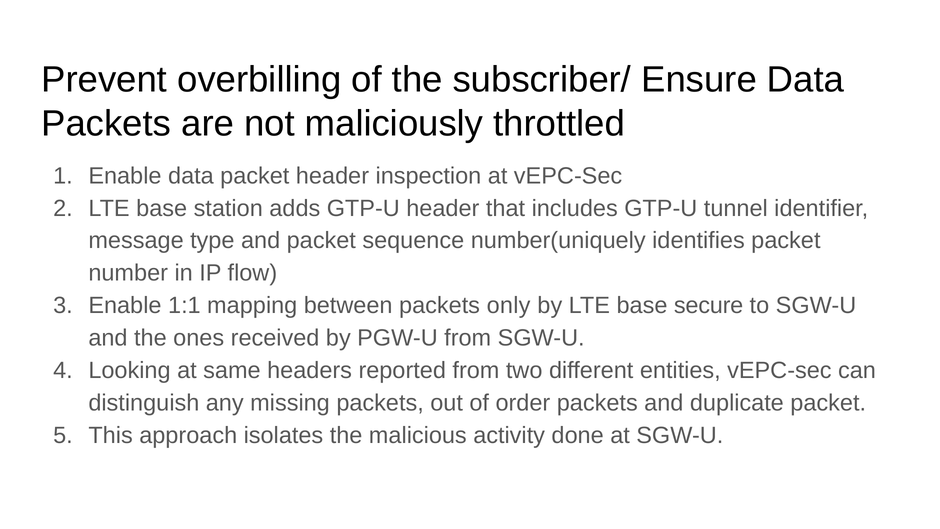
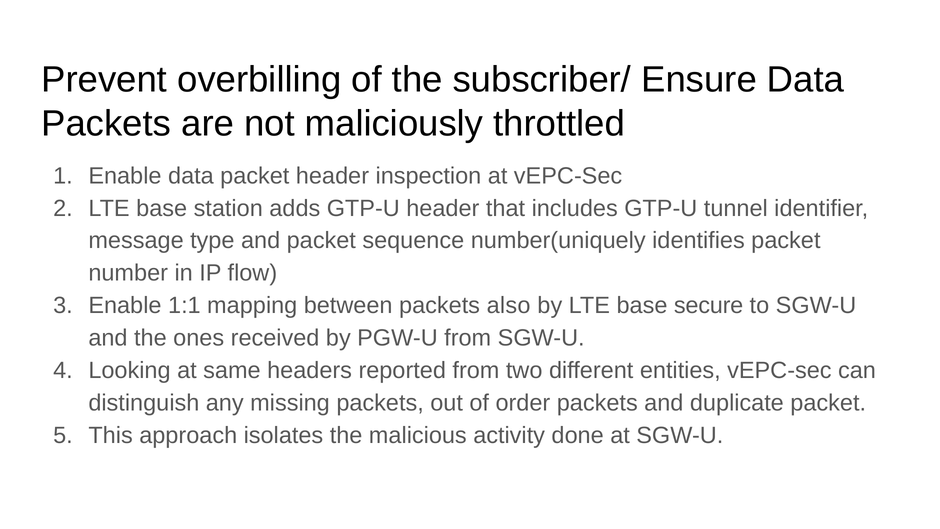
only: only -> also (509, 305)
